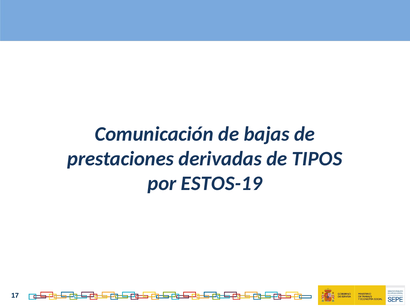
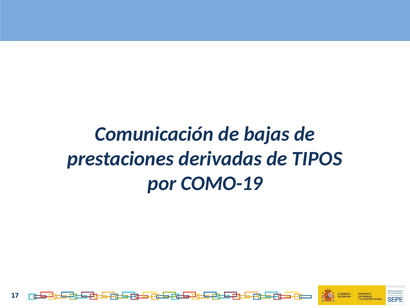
ESTOS-19: ESTOS-19 -> COMO-19 (222, 183)
